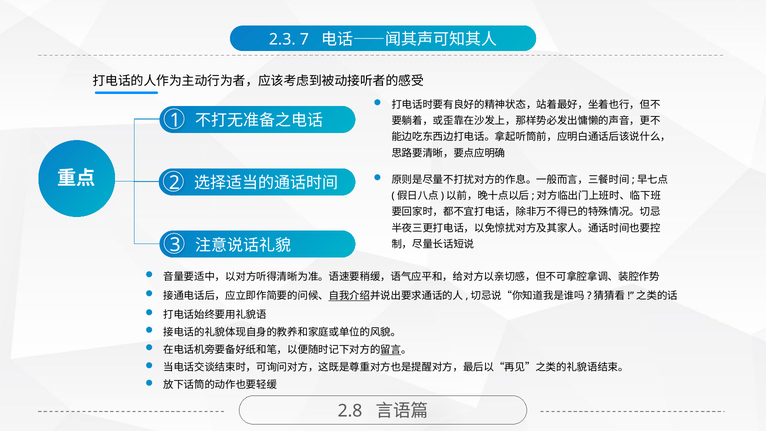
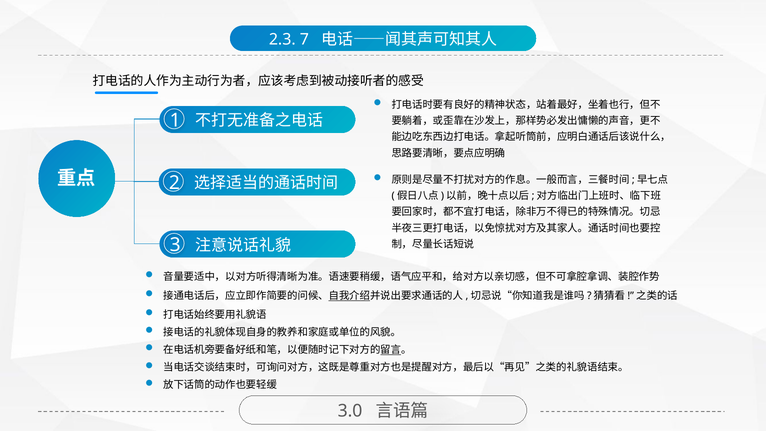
2.8: 2.8 -> 3.0 (350, 411)
